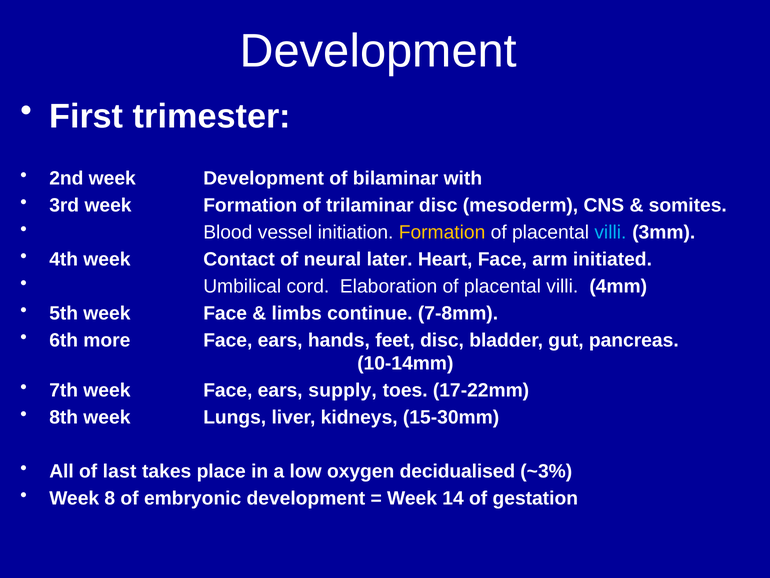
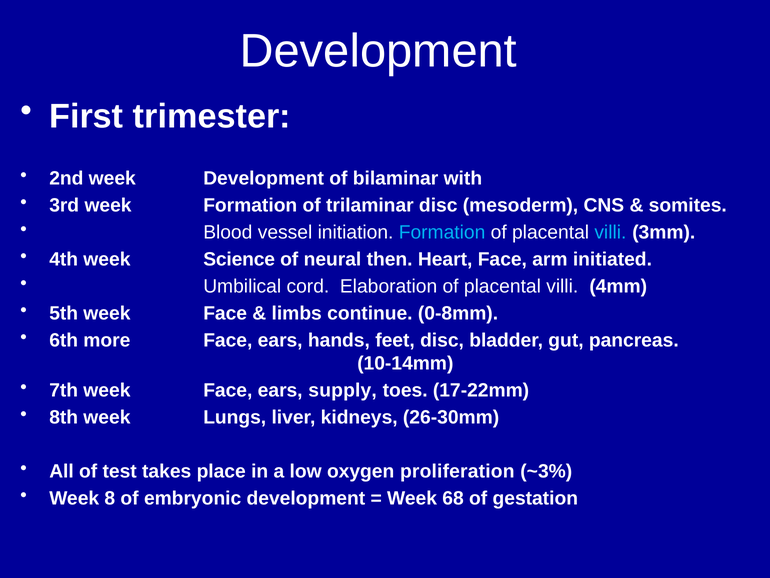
Formation colour: yellow -> light blue (442, 232)
Contact: Contact -> Science (239, 259)
later: later -> then (390, 259)
7-8mm: 7-8mm -> 0-8mm (458, 313)
15-30mm: 15-30mm -> 26-30mm (451, 417)
last: last -> test (120, 471)
decidualised: decidualised -> proliferation (457, 471)
14: 14 -> 68 (453, 498)
